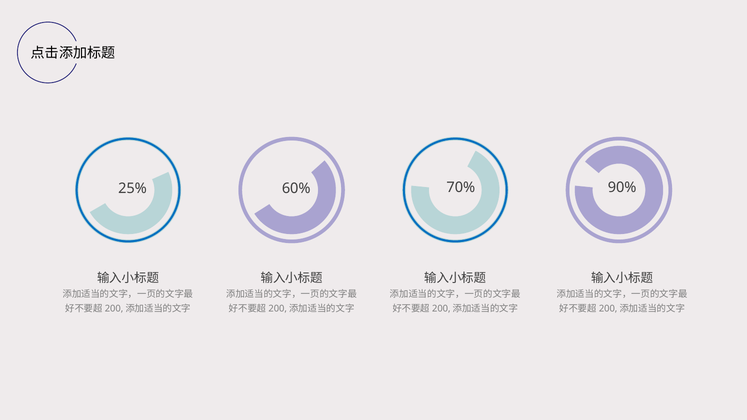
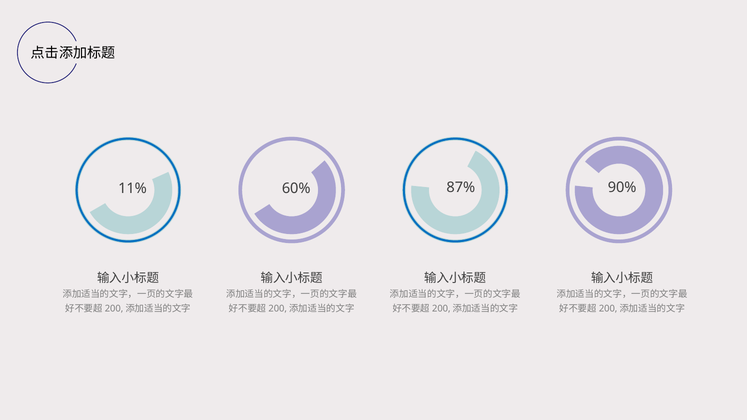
25%: 25% -> 11% (133, 188)
70%: 70% -> 87% (461, 187)
